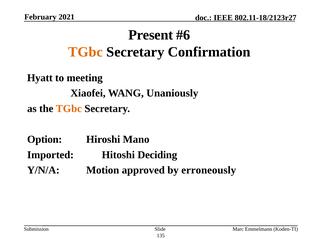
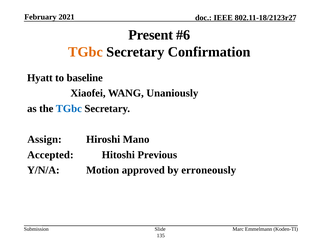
meeting: meeting -> baseline (85, 78)
TGbc colour: orange -> blue (69, 109)
Option: Option -> Assign (44, 140)
Imported: Imported -> Accepted (50, 155)
Deciding: Deciding -> Previous (157, 155)
